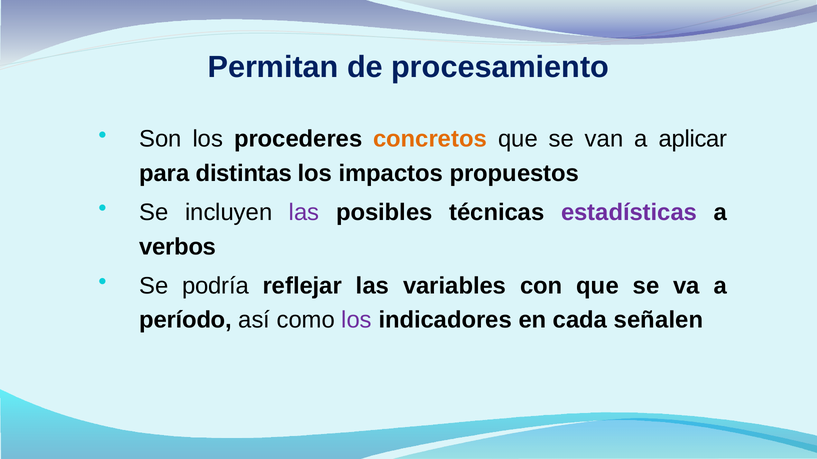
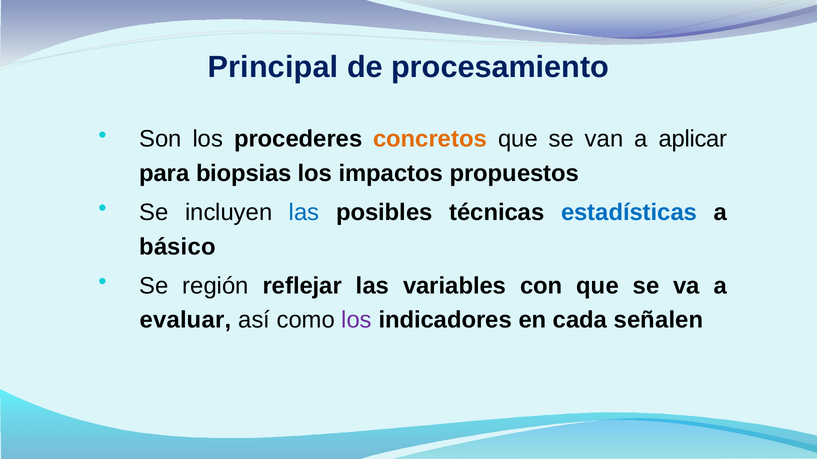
Permitan: Permitan -> Principal (273, 67)
distintas: distintas -> biopsias (244, 174)
las colour: purple -> blue (304, 213)
estadísticas colour: purple -> blue (629, 213)
verbos: verbos -> básico (177, 247)
podría: podría -> región (216, 286)
período: período -> evaluar (185, 320)
